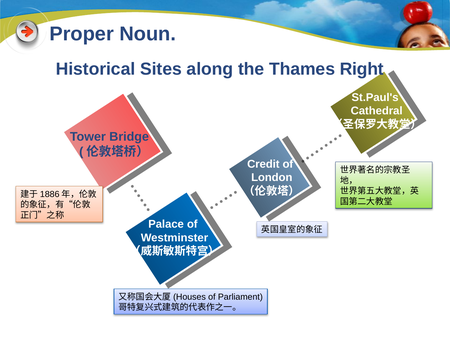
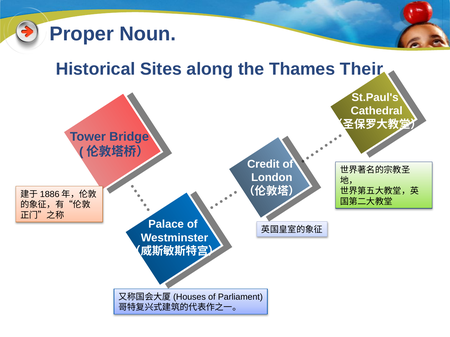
Right: Right -> Their (362, 69)
